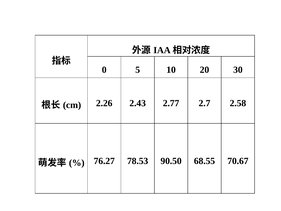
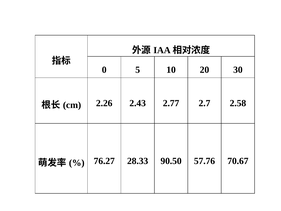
78.53: 78.53 -> 28.33 (138, 161)
68.55: 68.55 -> 57.76 (204, 161)
